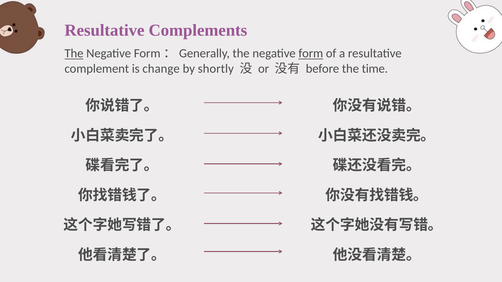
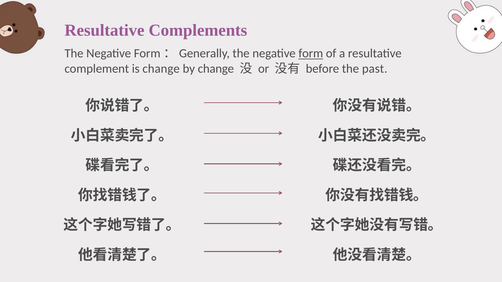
The underline: present -> none (74, 54)
by shortly: shortly -> change (216, 69)
time: time -> past (375, 69)
